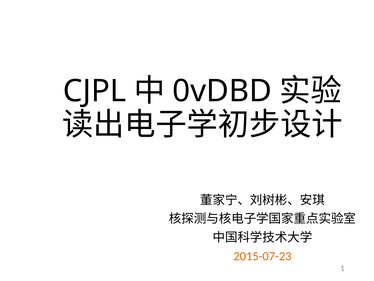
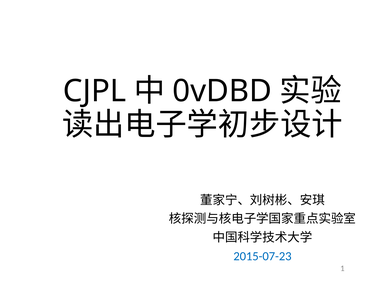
2015-07-23 colour: orange -> blue (262, 256)
